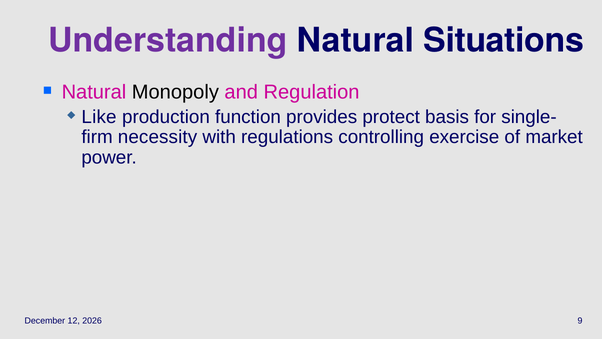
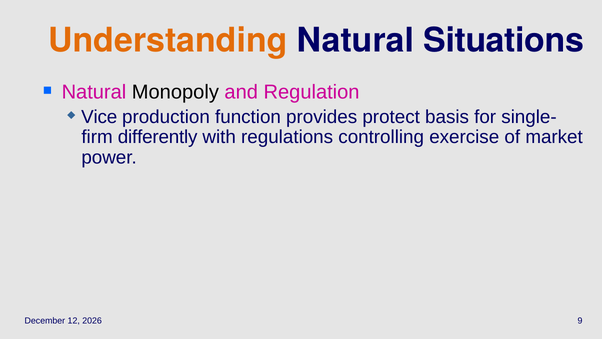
Understanding colour: purple -> orange (168, 41)
Like: Like -> Vice (99, 117)
necessity: necessity -> differently (158, 137)
